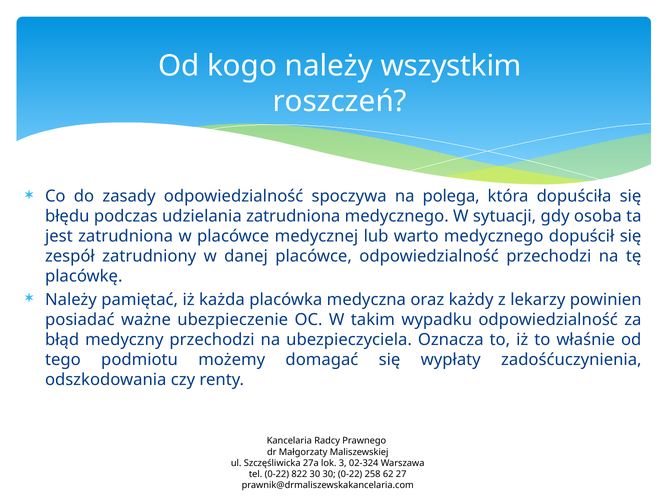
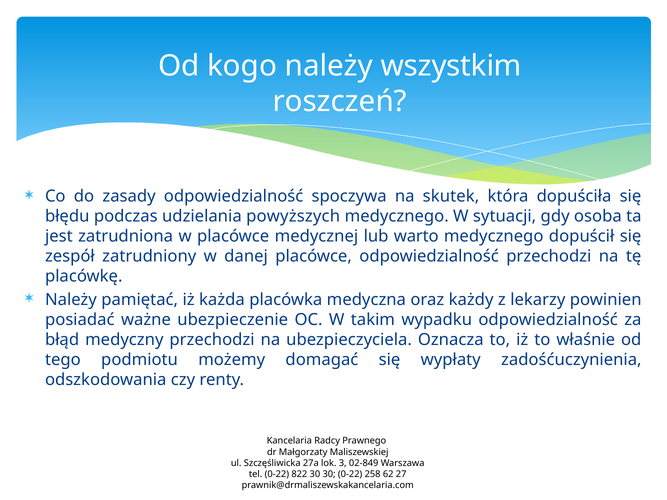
polega: polega -> skutek (451, 196)
udzielania zatrudniona: zatrudniona -> powyższych (293, 216)
02-324: 02-324 -> 02-849 (364, 463)
